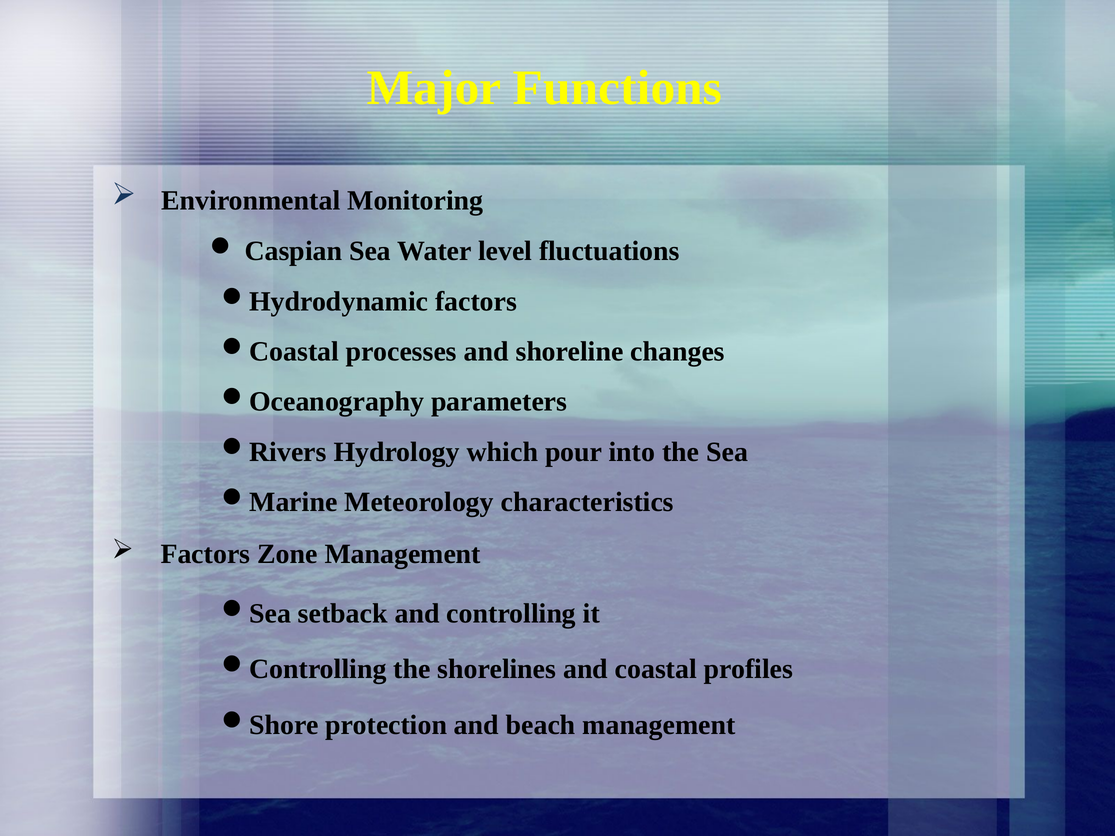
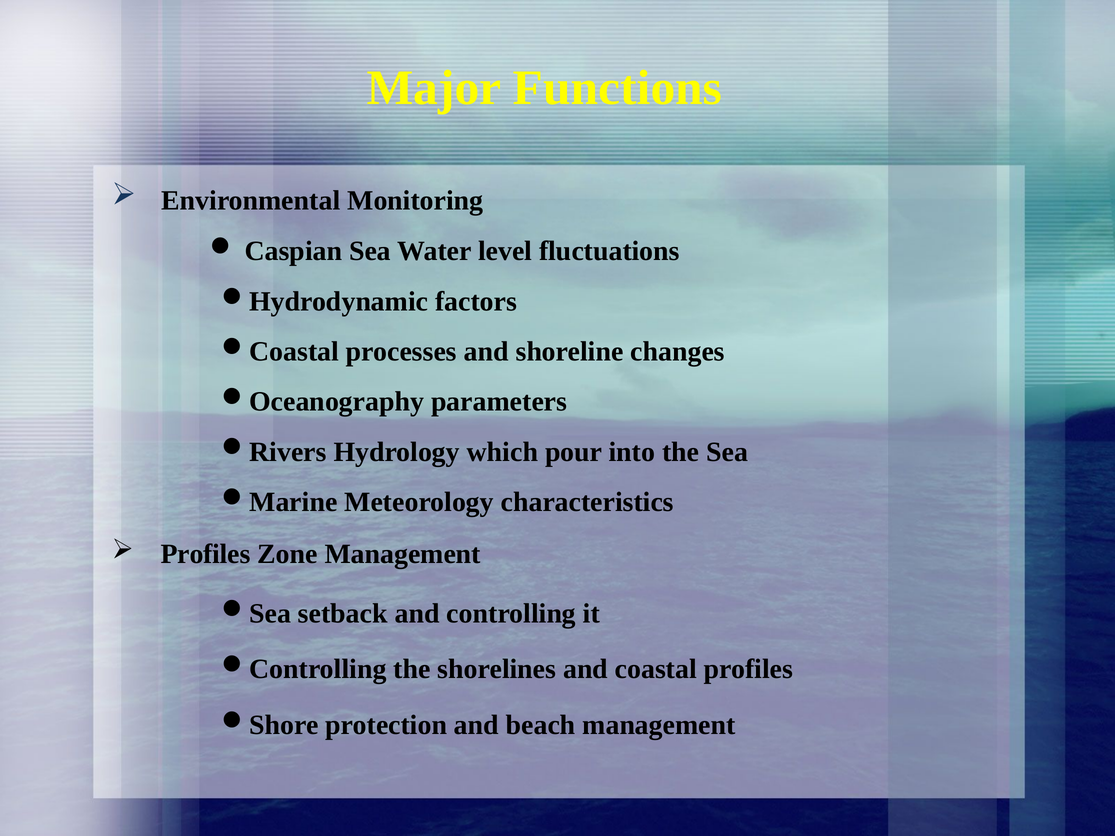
Factors: Factors -> Profiles (205, 554)
